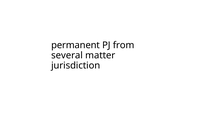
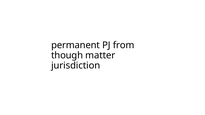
several: several -> though (67, 55)
